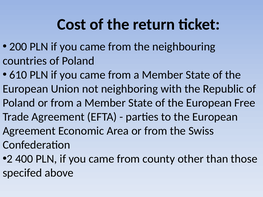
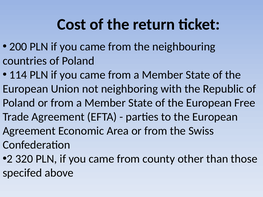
610: 610 -> 114 (18, 75)
400: 400 -> 320 (24, 159)
